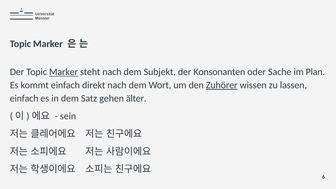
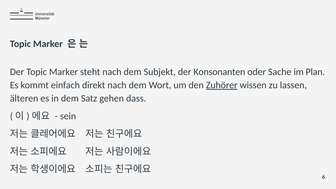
Marker underline: present -> none (64, 72)
einfach: einfach -> älteren (24, 98)
älter: älter -> dass (136, 98)
